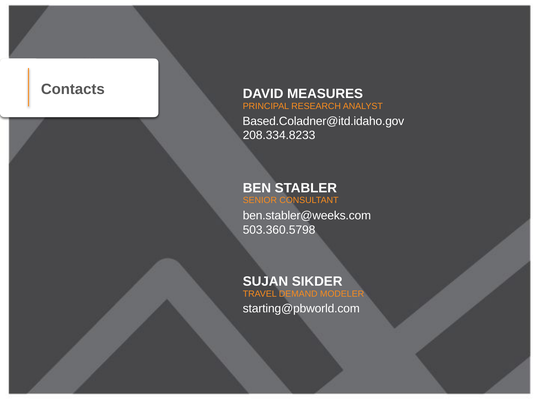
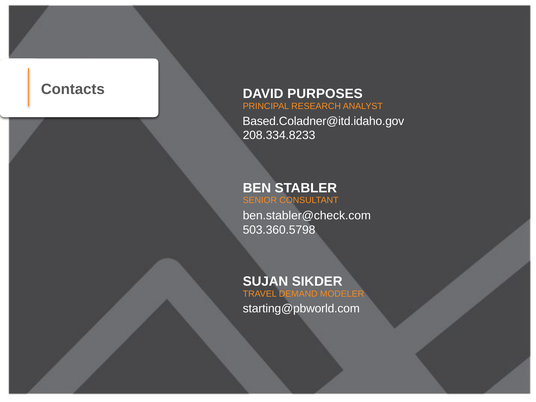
MEASURES: MEASURES -> PURPOSES (325, 94)
ben.stabler@weeks.com: ben.stabler@weeks.com -> ben.stabler@check.com (307, 216)
